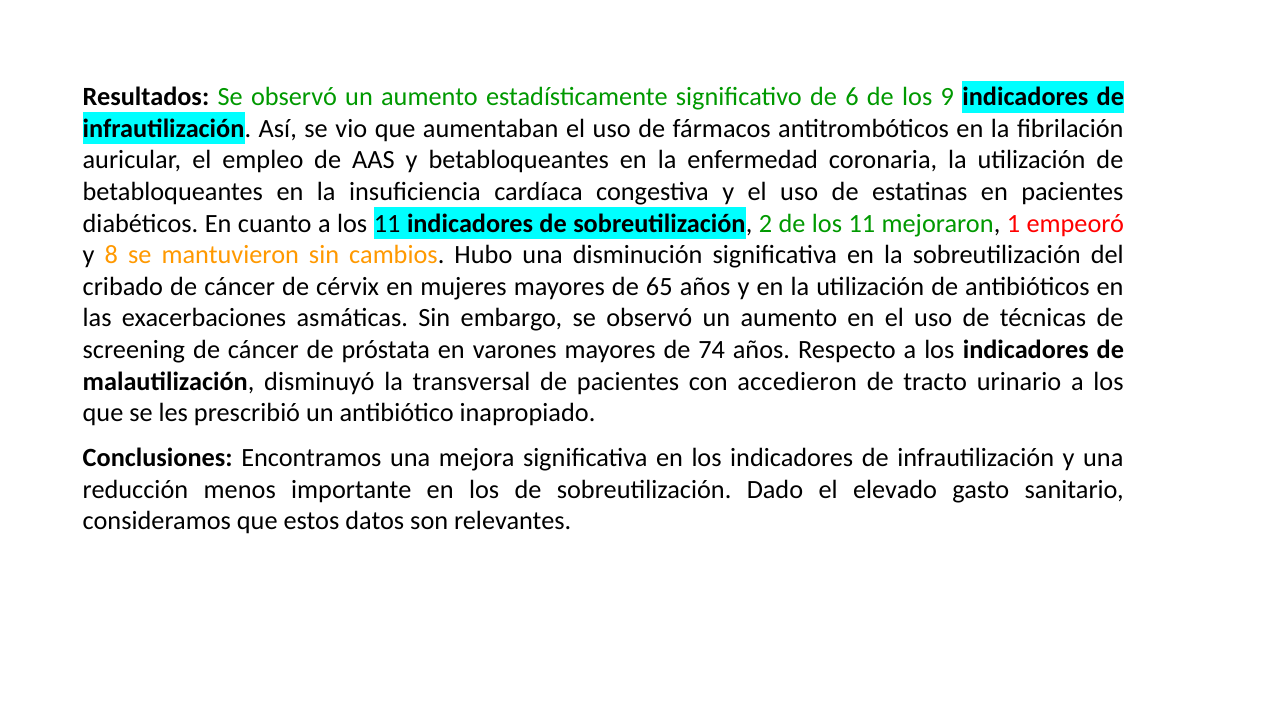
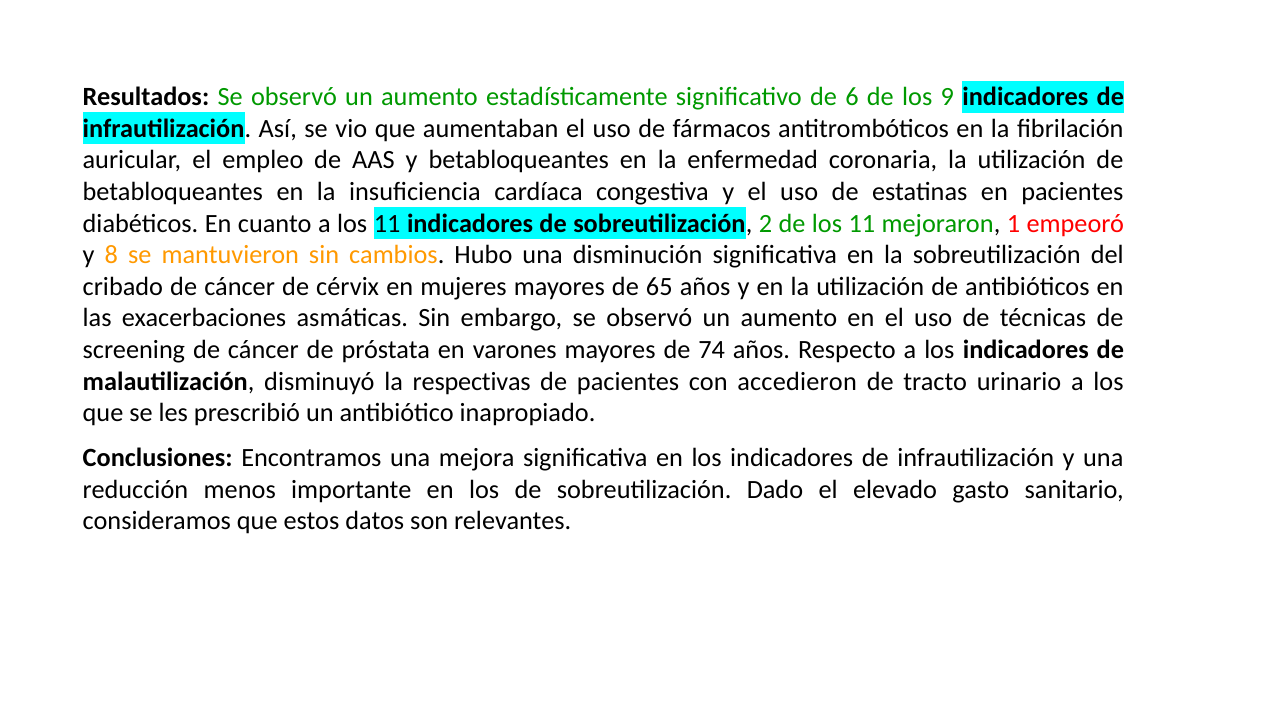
transversal: transversal -> respectivas (472, 381)
